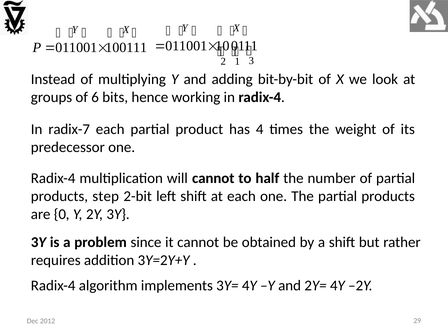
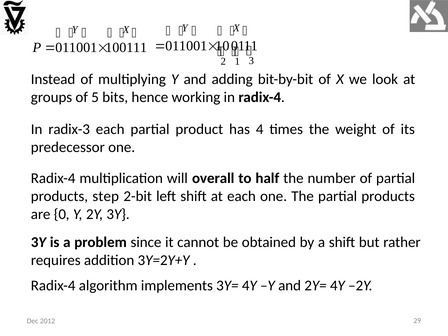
6: 6 -> 5 (95, 97)
radix-7: radix-7 -> radix-3 (69, 129)
will cannot: cannot -> overall (213, 178)
